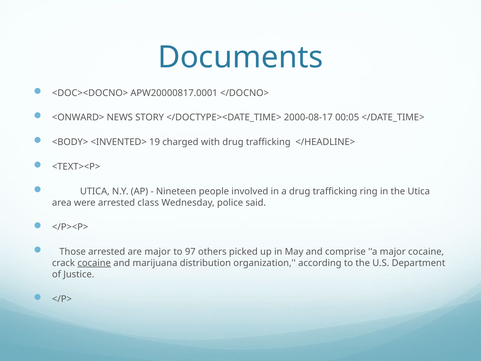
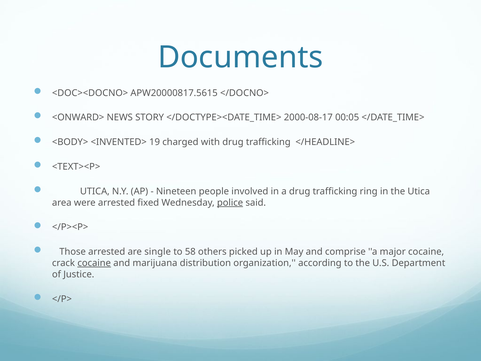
APW20000817.0001: APW20000817.0001 -> APW20000817.5615 (174, 93)
class: class -> fixed (148, 202)
police underline: none -> present (230, 202)
are major: major -> single (158, 252)
97: 97 -> 58 (190, 252)
